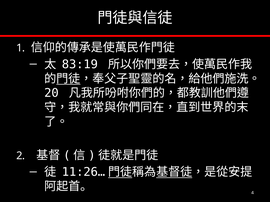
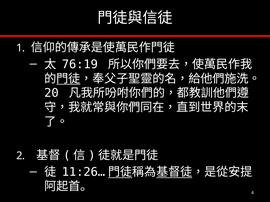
83:19: 83:19 -> 76:19 (80, 64)
